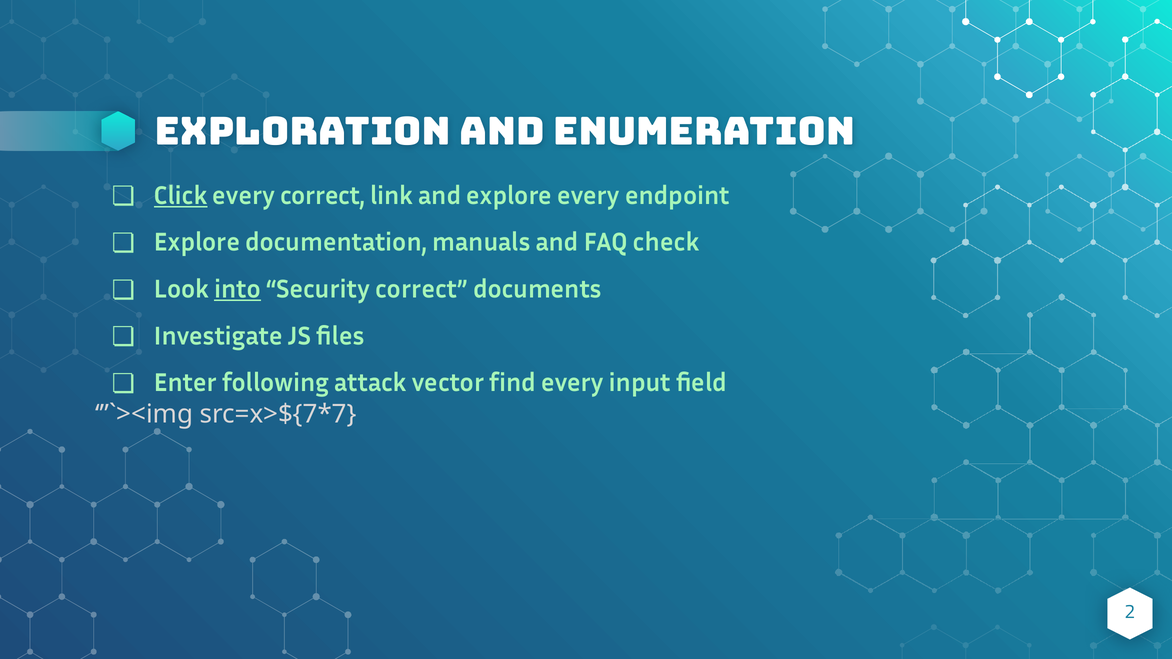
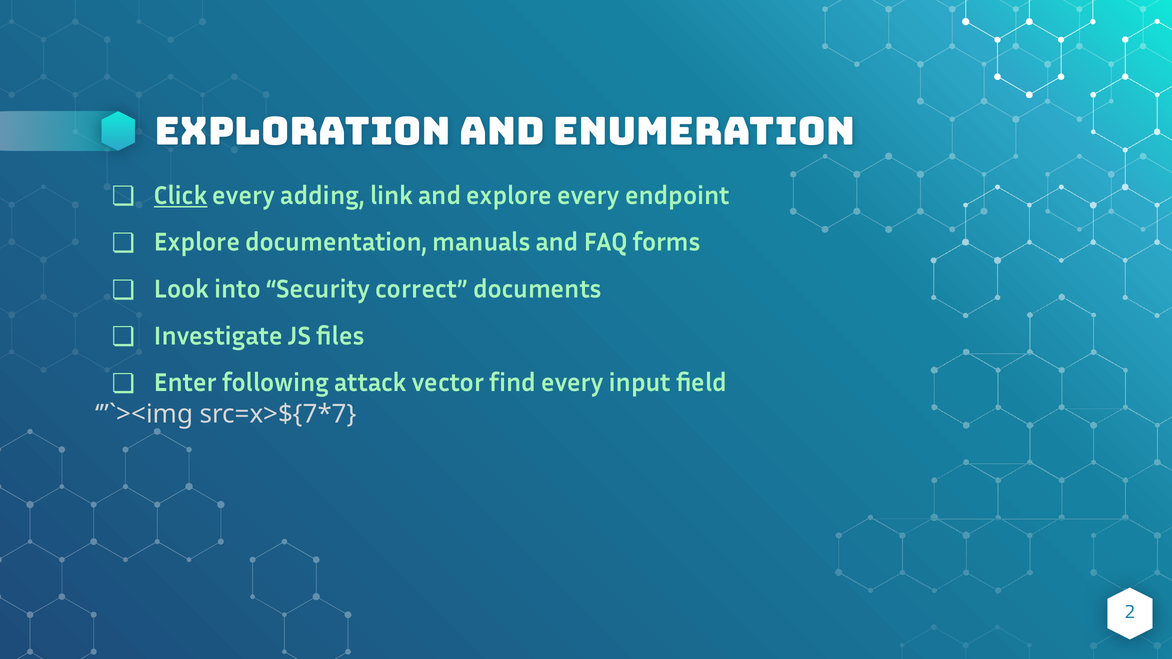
every correct: correct -> adding (323, 196)
check: check -> forms (666, 242)
into underline: present -> none (238, 289)
